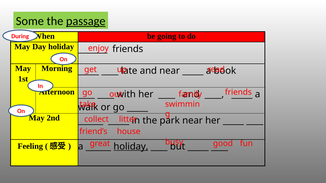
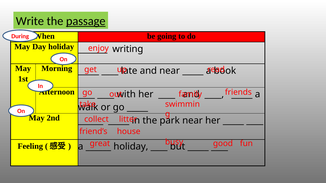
Some: Some -> Write (30, 21)
friends: friends -> writing (128, 49)
holiday underline: present -> none (131, 147)
